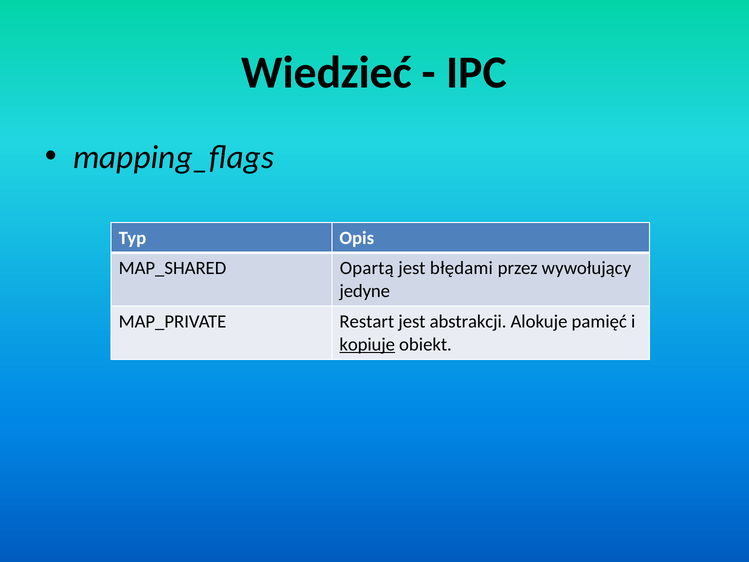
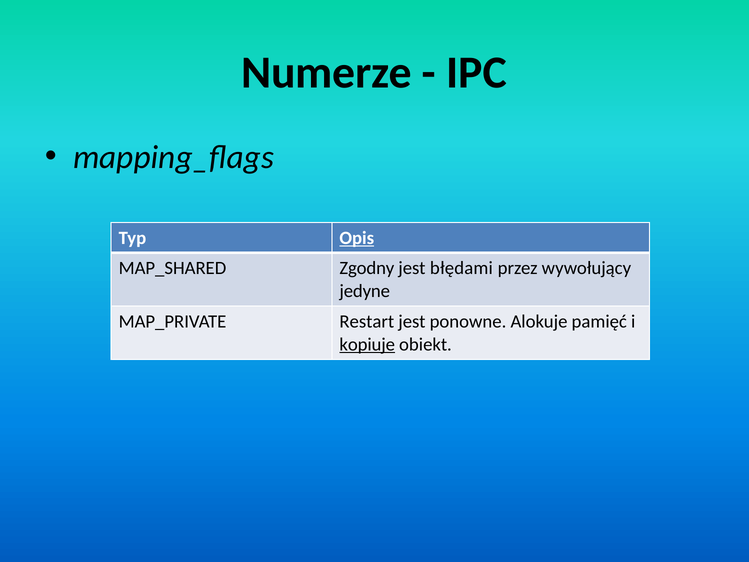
Wiedzieć: Wiedzieć -> Numerze (327, 73)
Opis underline: none -> present (357, 238)
Opartą: Opartą -> Zgodny (367, 268)
abstrakcji: abstrakcji -> ponowne (468, 321)
